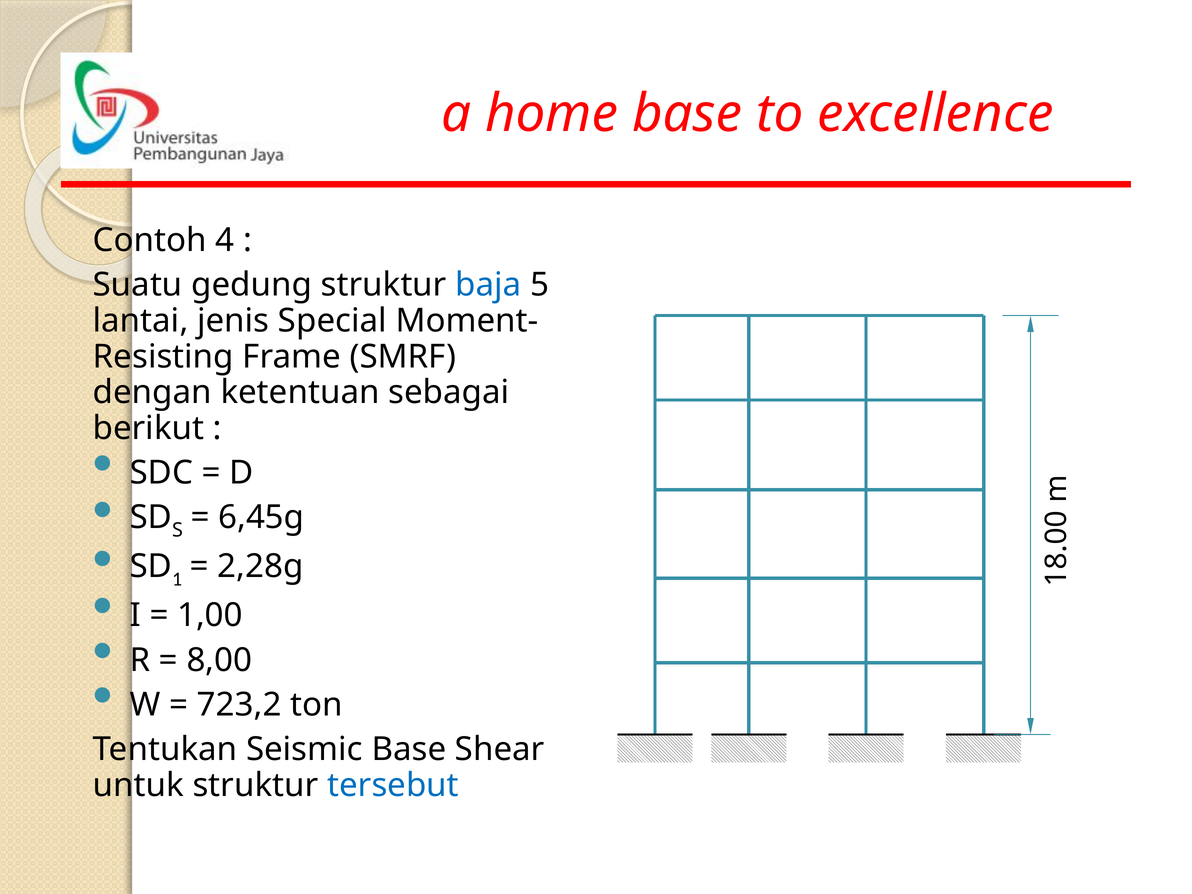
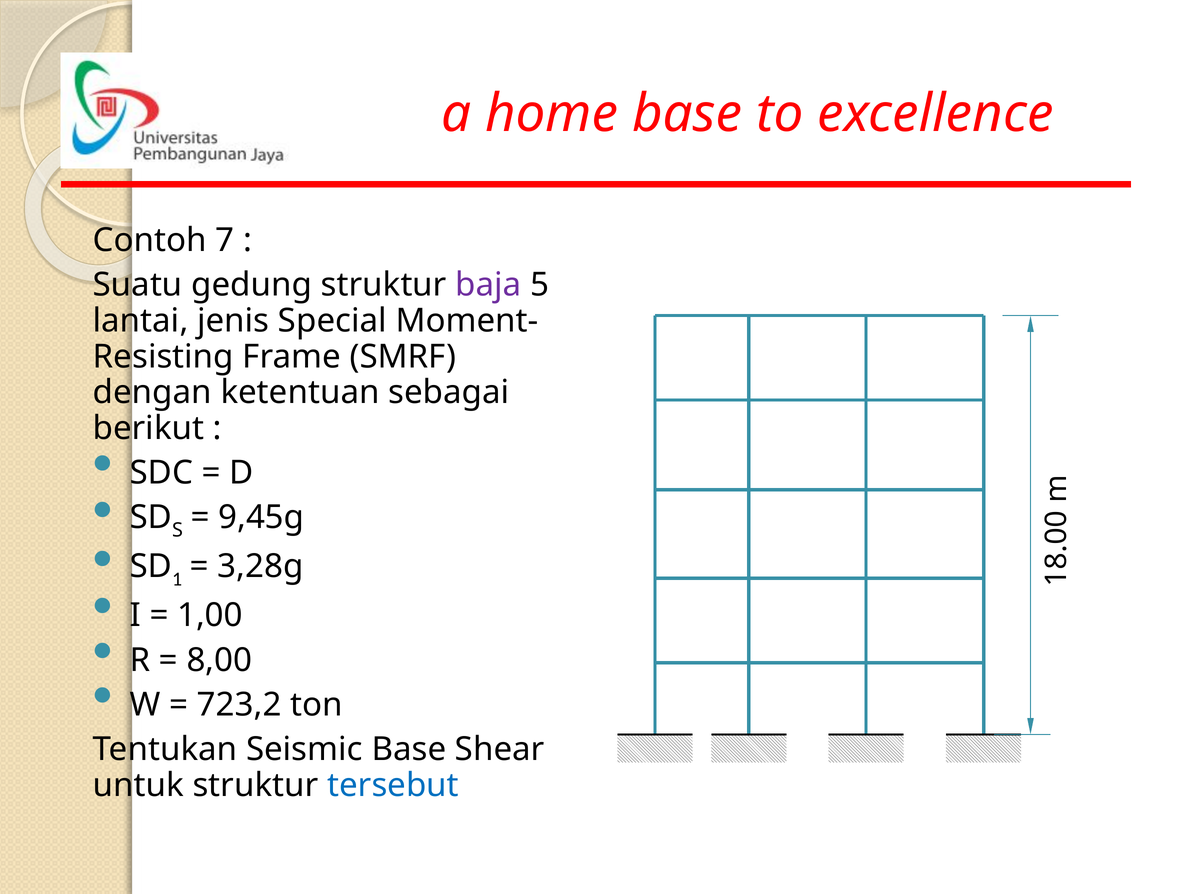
4: 4 -> 7 (225, 240)
baja colour: blue -> purple (488, 285)
6,45g: 6,45g -> 9,45g (261, 517)
2,28g: 2,28g -> 3,28g (260, 566)
